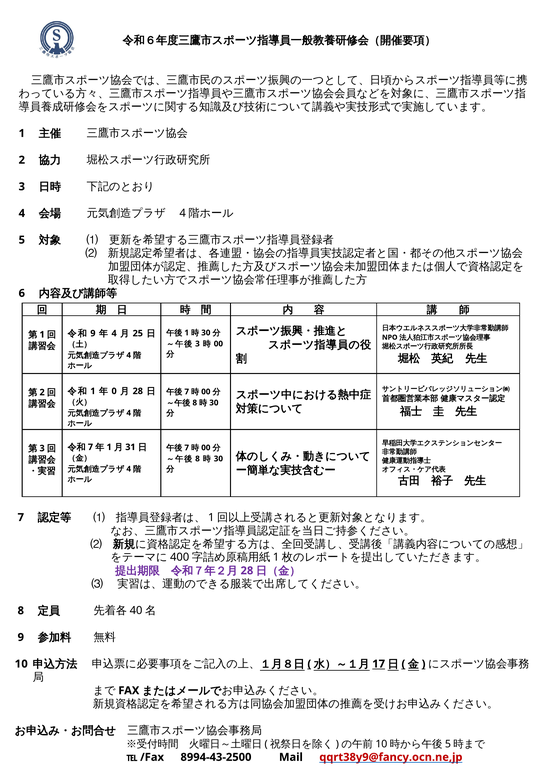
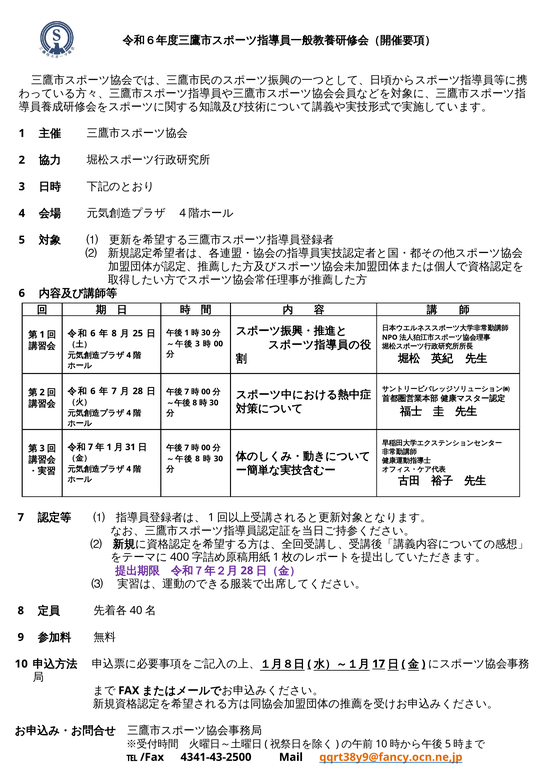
9: 9 -> 6 (93, 333)
4: 4 -> 8 (114, 333)
1: 1 -> 6 (93, 391)
0: 0 -> 7 (114, 391)
8994-43-2500: 8994-43-2500 -> 4341-43-2500 (216, 757)
qqrt38y9@fancy.ocn.ne,jp colour: red -> orange (391, 757)
